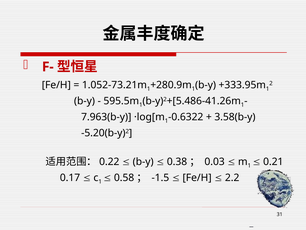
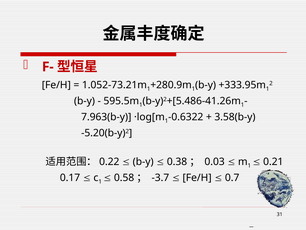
-1.5: -1.5 -> -3.7 (160, 177)
2.2: 2.2 -> 0.7 (232, 177)
